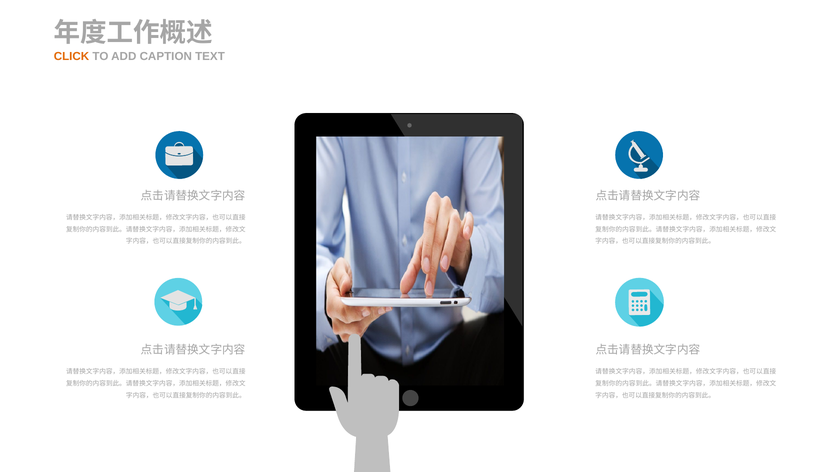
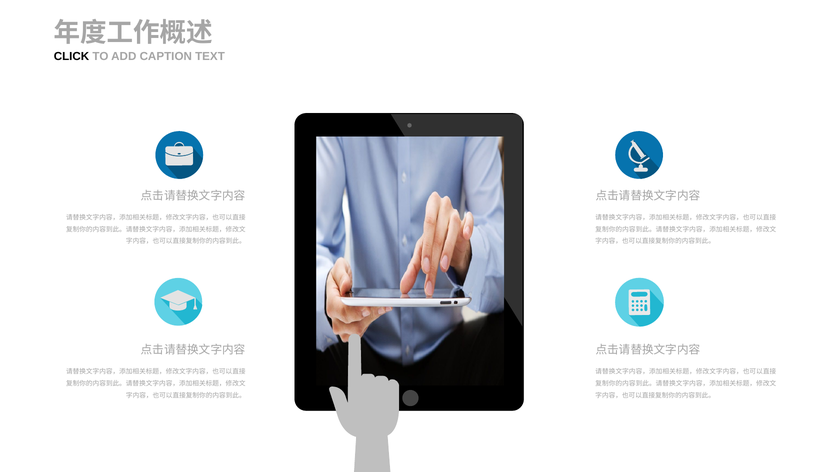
CLICK colour: orange -> black (71, 56)
